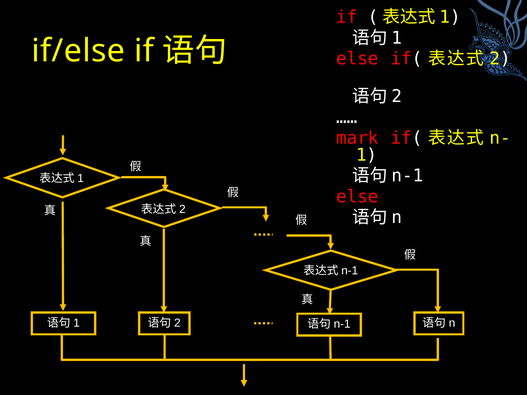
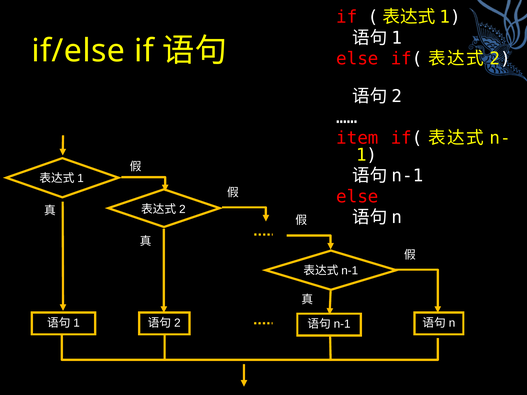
mark: mark -> item (357, 138)
